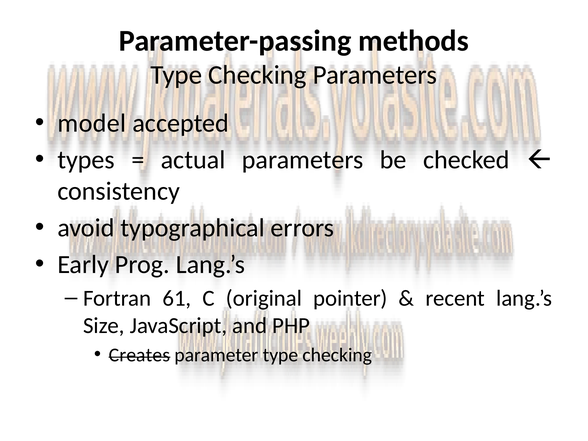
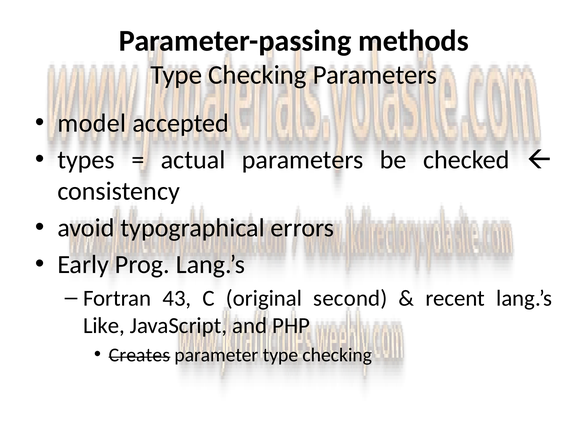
61: 61 -> 43 (177, 298)
pointer: pointer -> second (350, 298)
Size: Size -> Like (104, 326)
